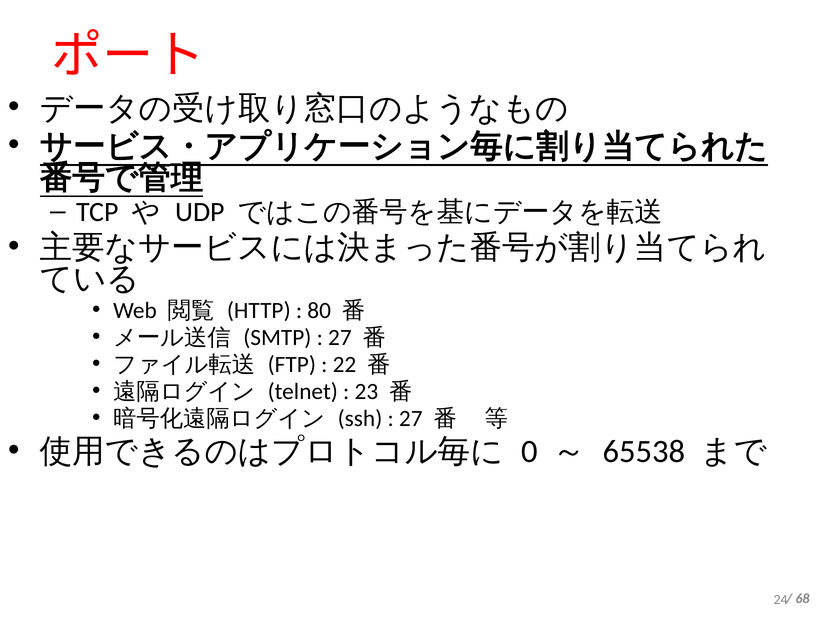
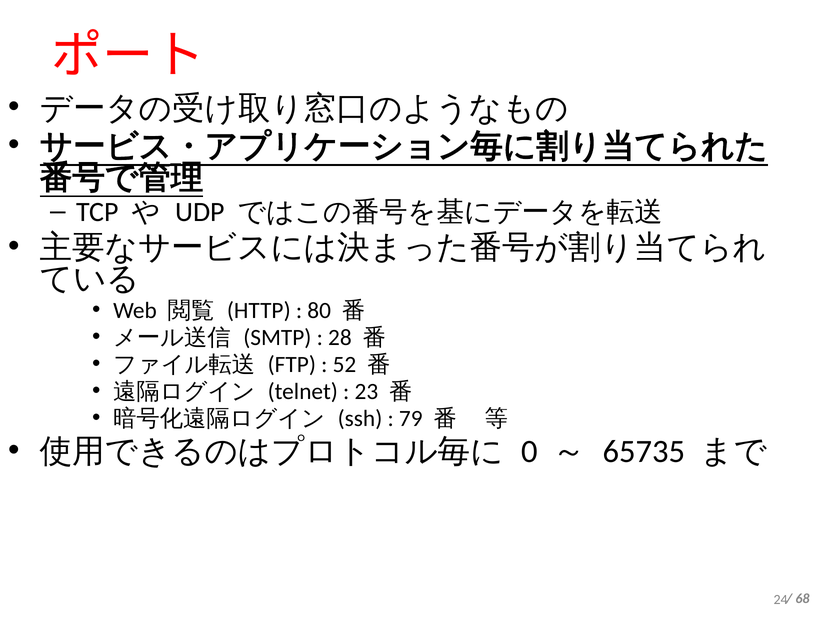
27: 27 -> 28 (340, 338)
22: 22 -> 52 (344, 365)
27: 27 -> 79 (411, 419)
65538: 65538 -> 65735 (644, 452)
